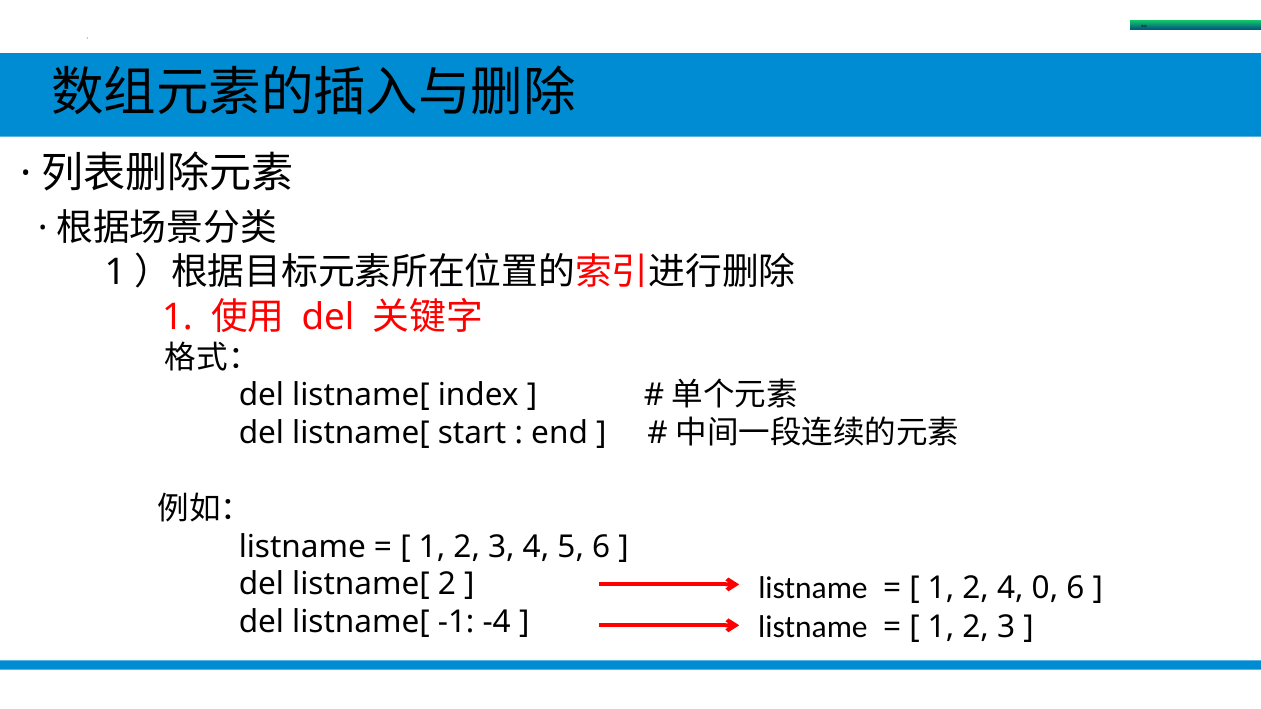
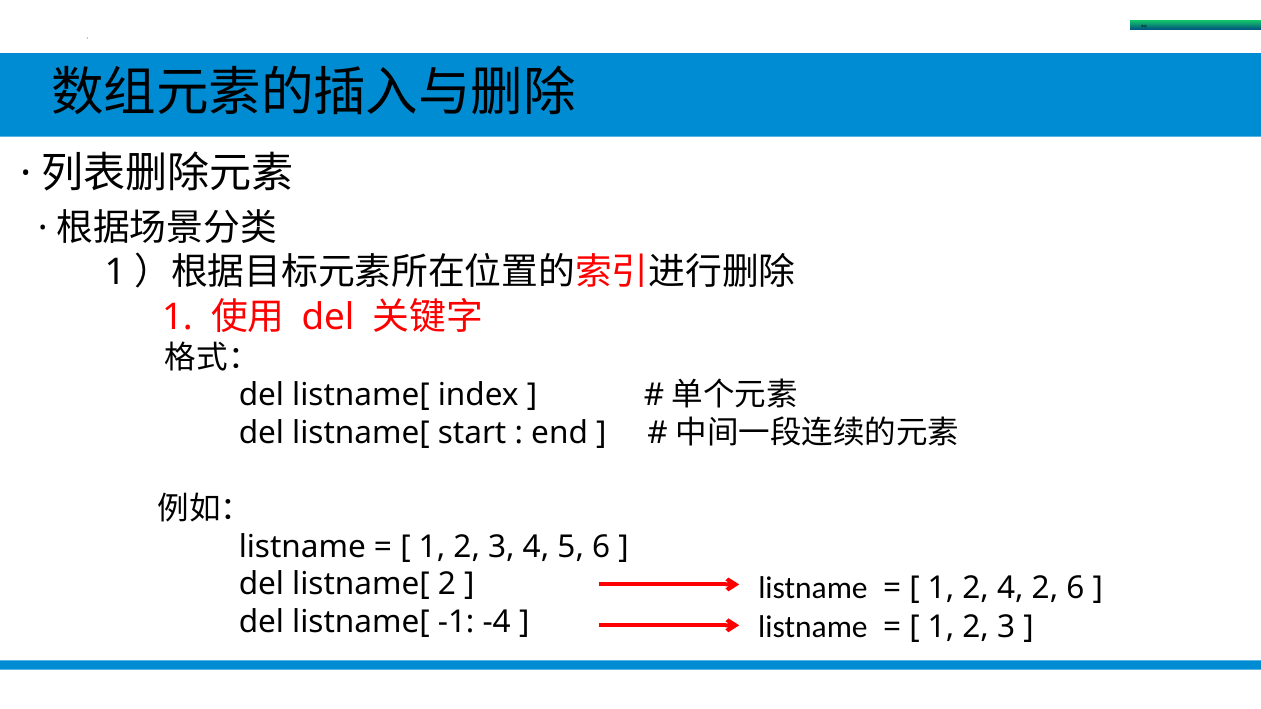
4 0: 0 -> 2 (1045, 588)
